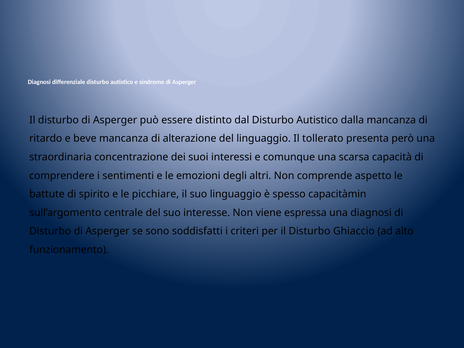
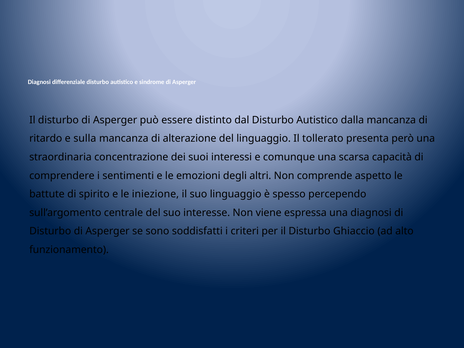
beve: beve -> sulla (85, 139)
picchiare: picchiare -> iniezione (155, 194)
capacitàmin: capacitàmin -> percependo (337, 194)
